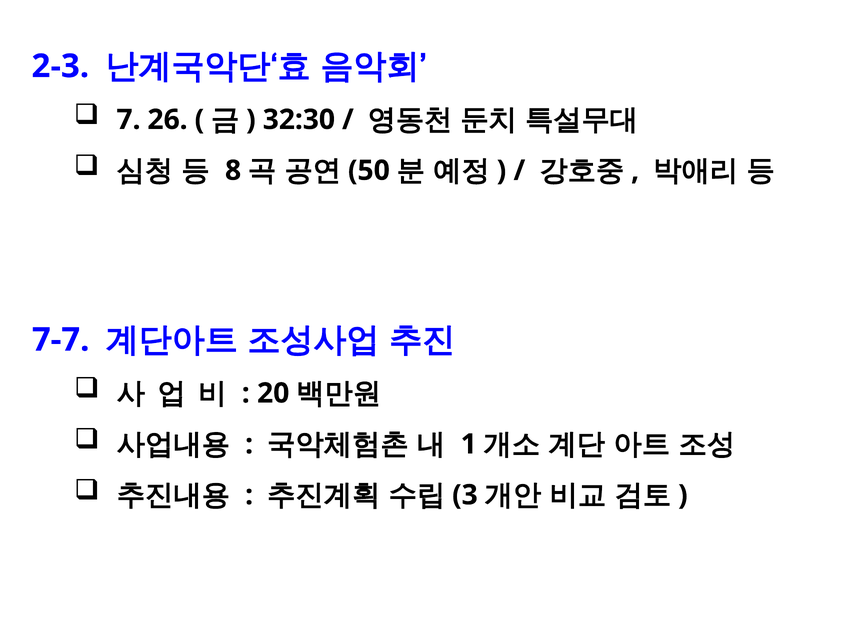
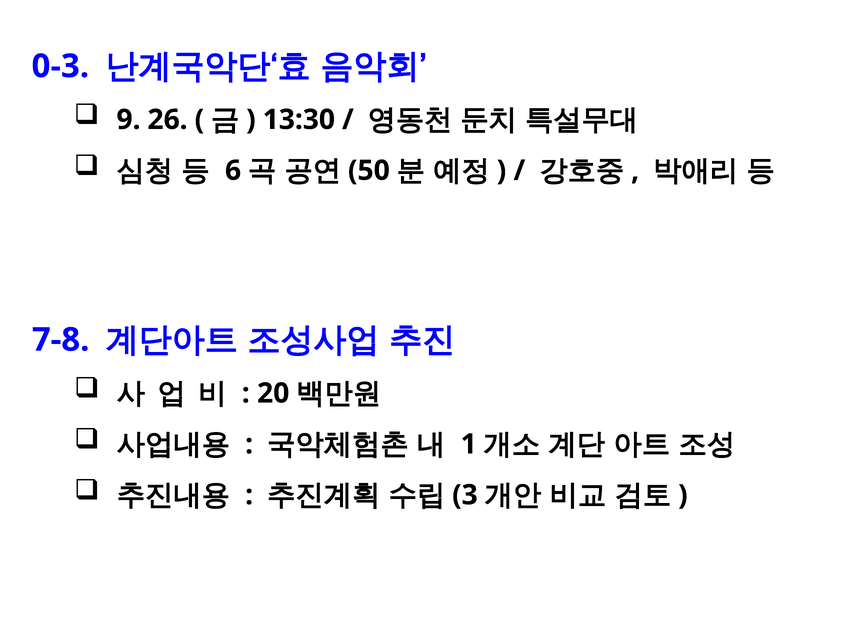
2-3: 2-3 -> 0-3 (60, 66)
7: 7 -> 9 (128, 120)
32:30: 32:30 -> 13:30 (299, 120)
8: 8 -> 6 (233, 171)
7-7: 7-7 -> 7-8 (61, 340)
